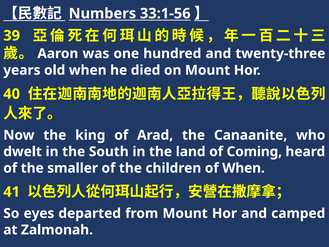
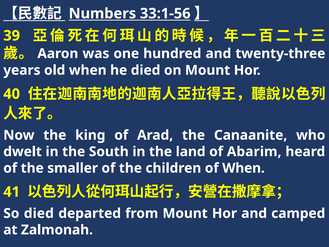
Coming: Coming -> Abarim (254, 151)
So eyes: eyes -> died (39, 213)
